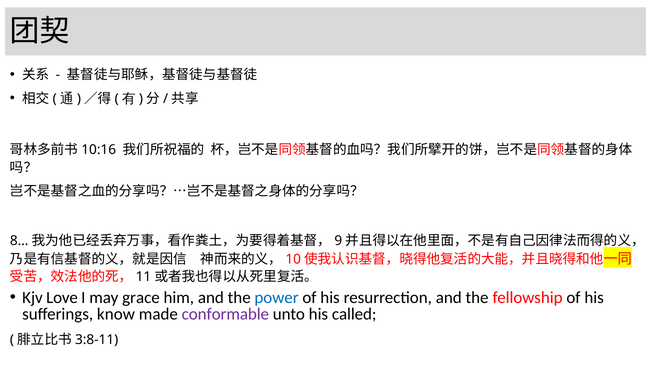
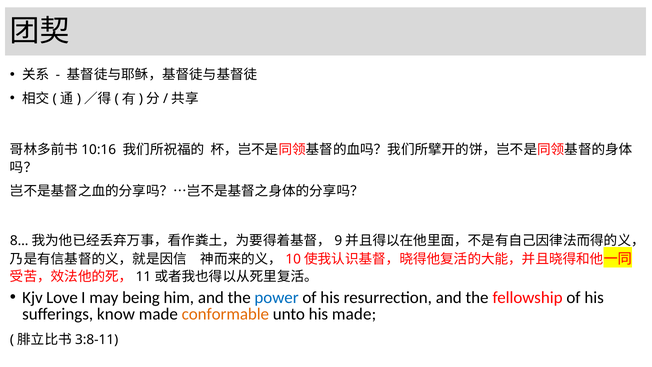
grace: grace -> being (141, 298)
conformable colour: purple -> orange (225, 314)
his called: called -> made (354, 314)
